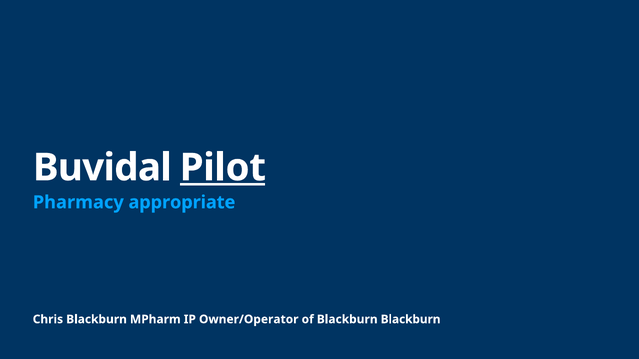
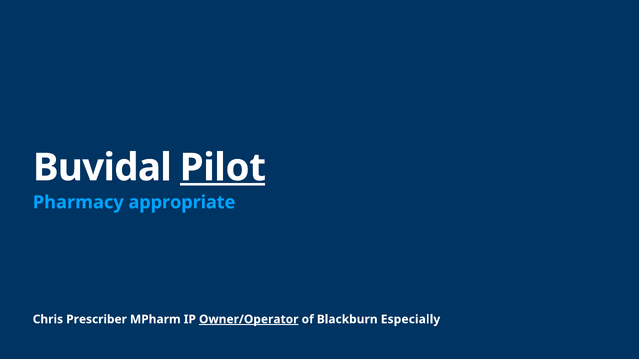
Chris Blackburn: Blackburn -> Prescriber (97, 320)
Owner/Operator underline: none -> present (249, 320)
Blackburn Blackburn: Blackburn -> Especially (410, 320)
